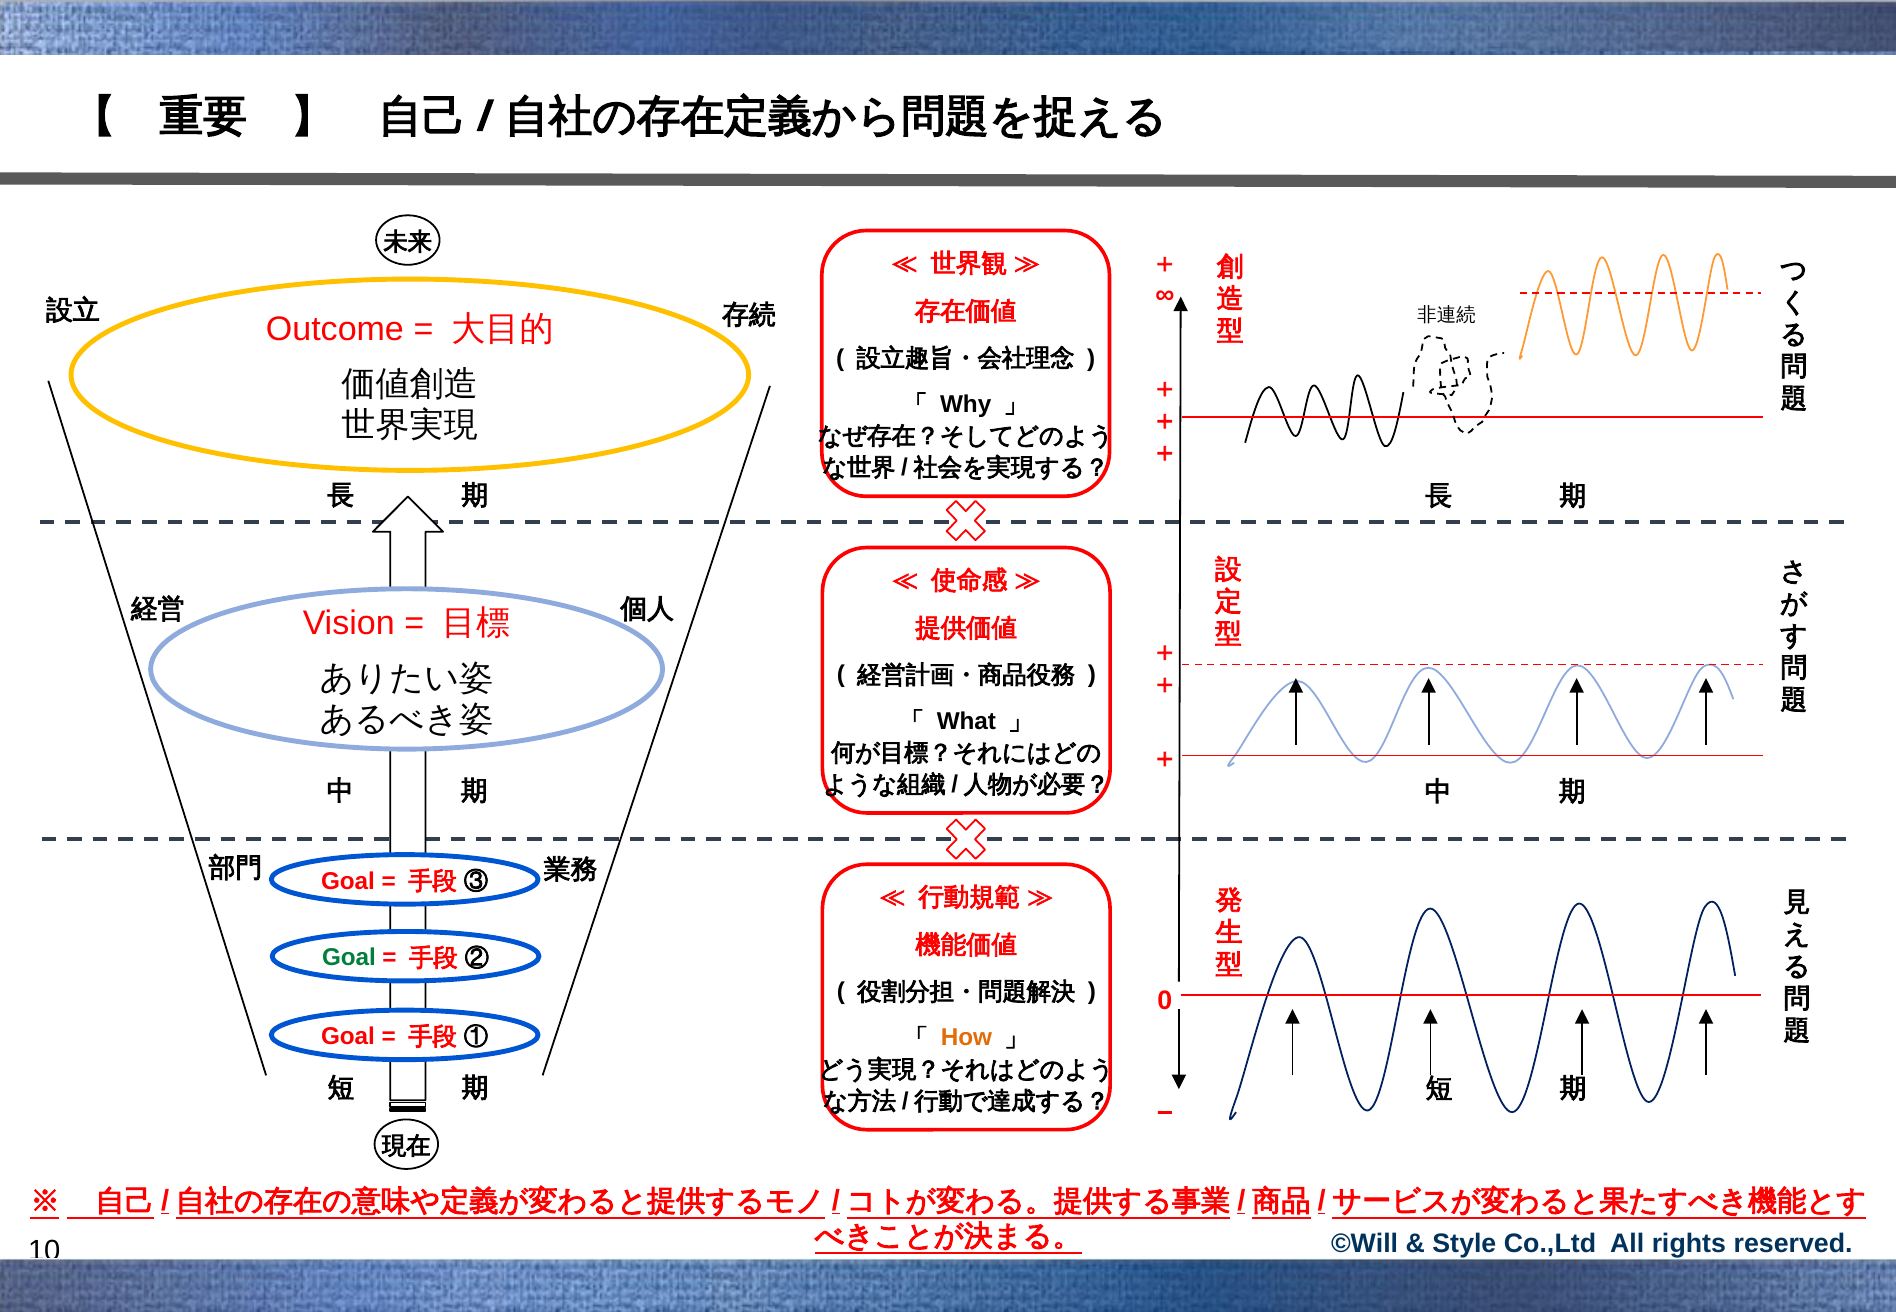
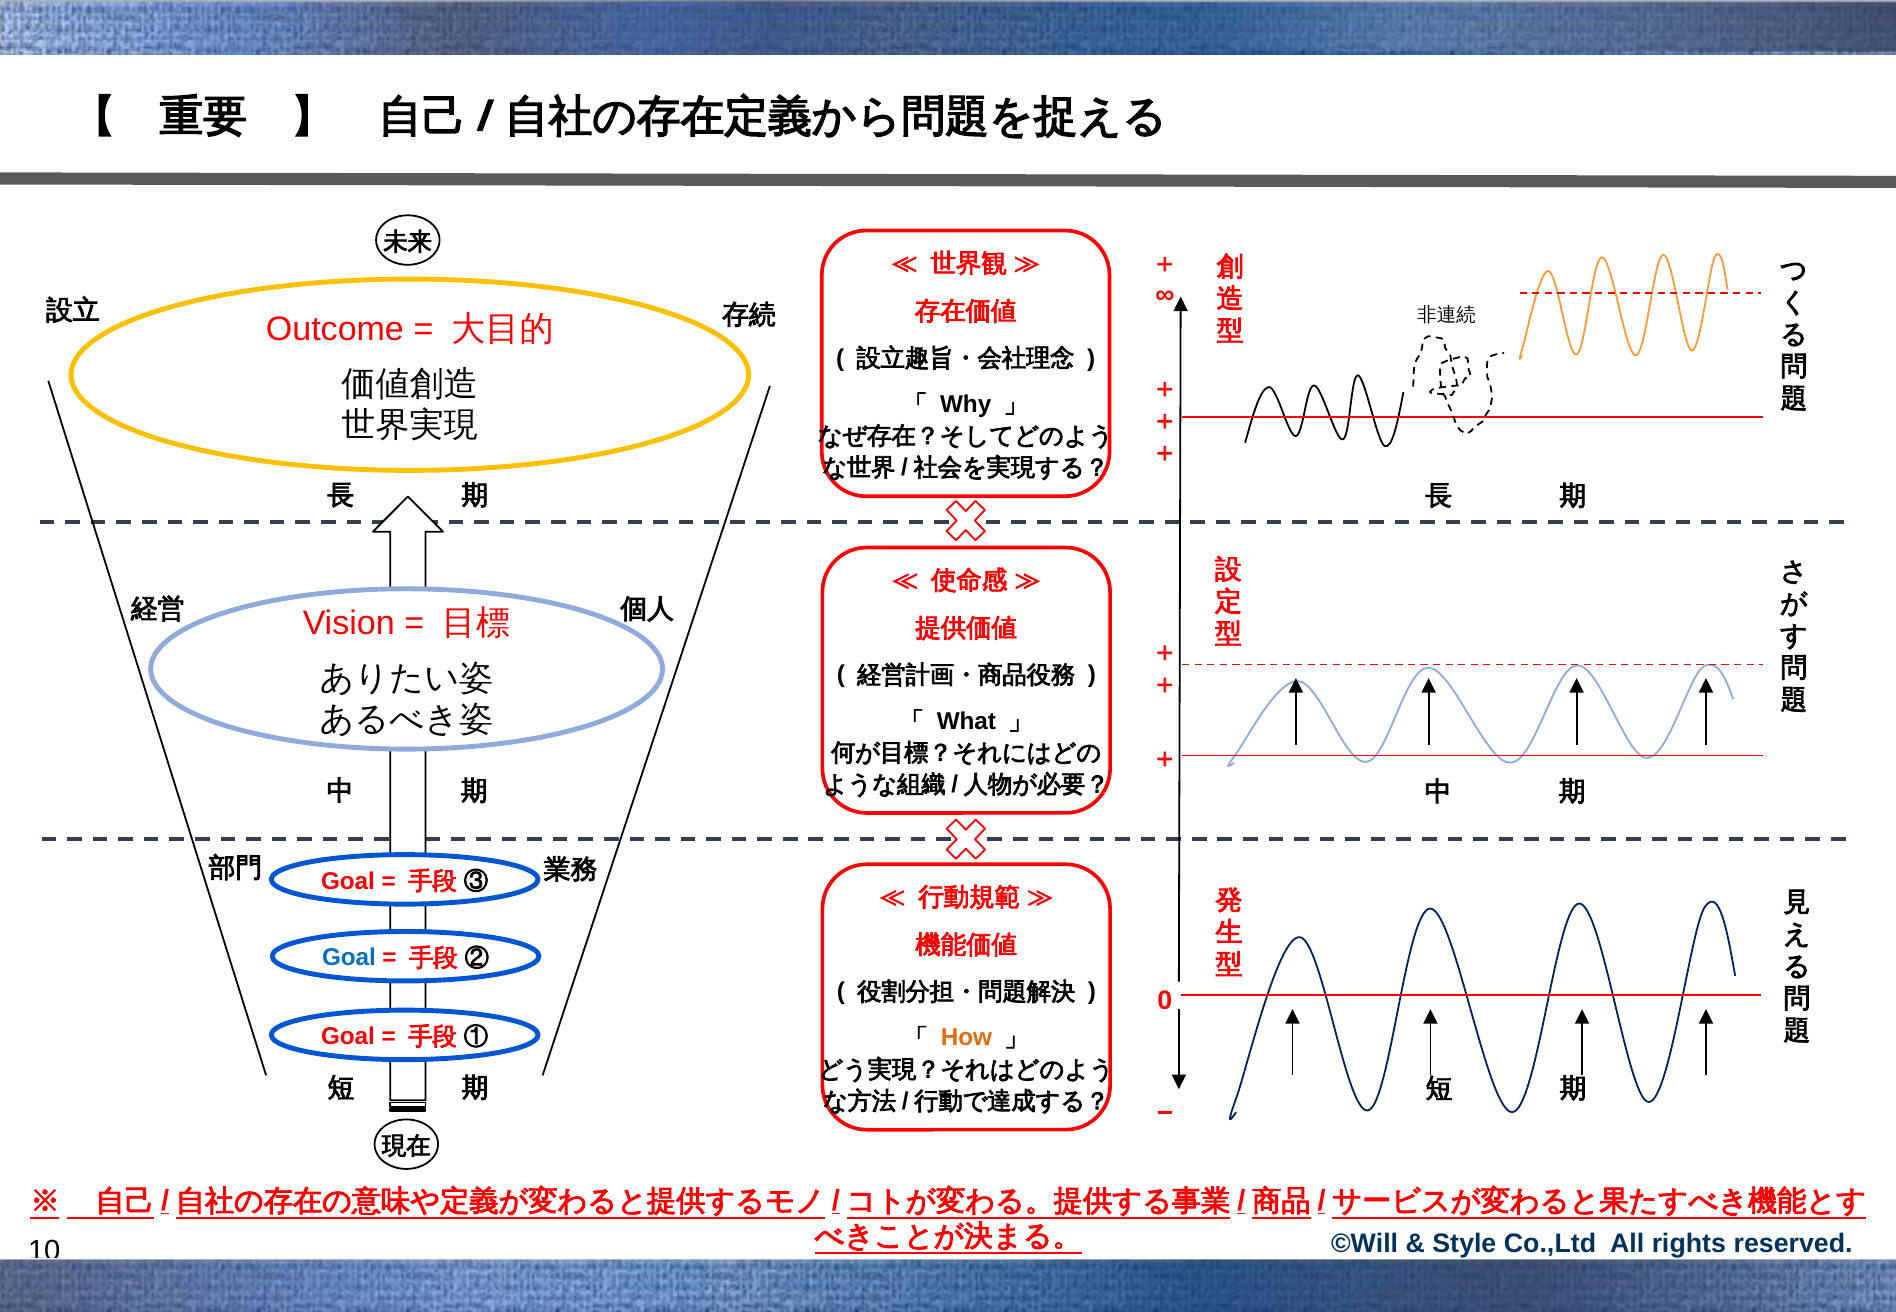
Goal colour: green -> blue (349, 958)
